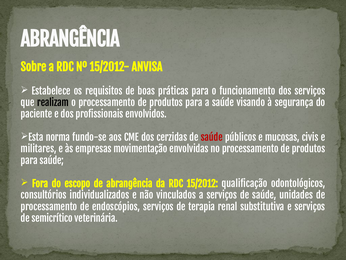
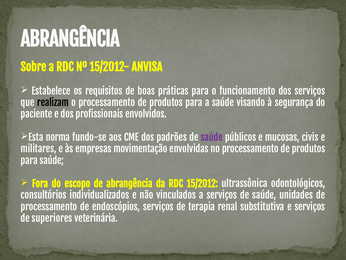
cerzidas: cerzidas -> padrões (172, 137)
saúde colour: red -> purple (212, 137)
qualificação: qualificação -> ultrassônica (245, 184)
semicrítico: semicrítico -> superiores (52, 218)
